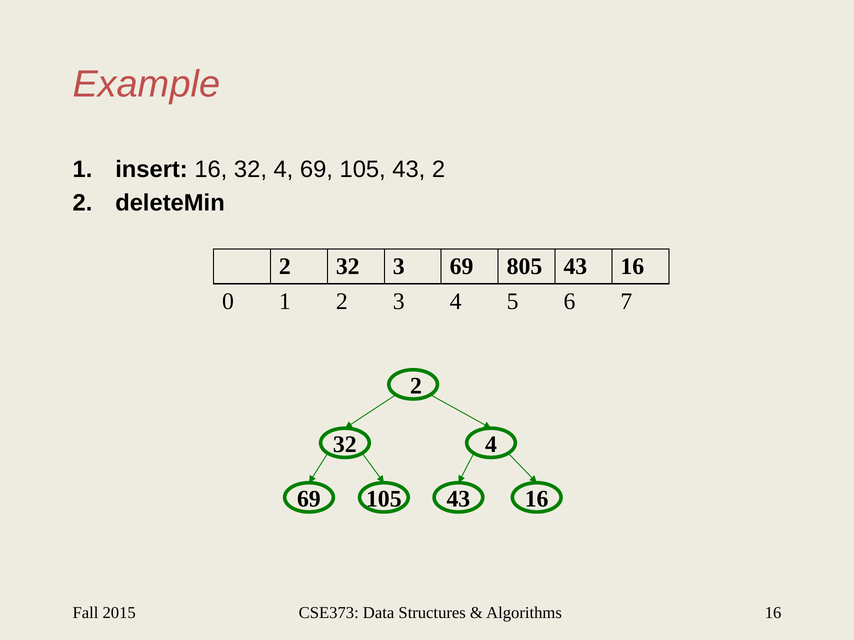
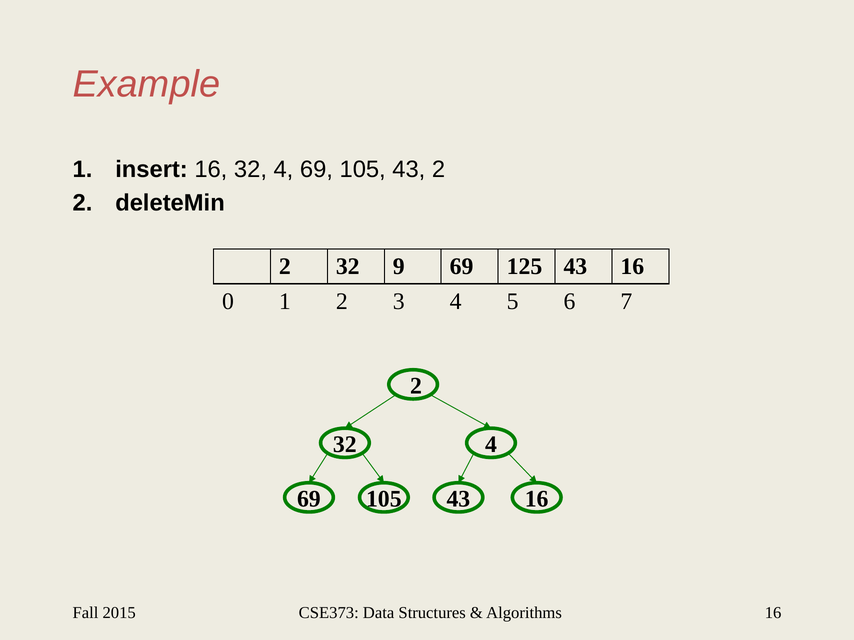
32 3: 3 -> 9 (399, 267)
805: 805 -> 125 (524, 267)
